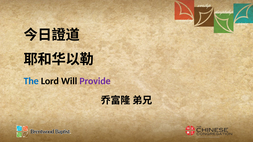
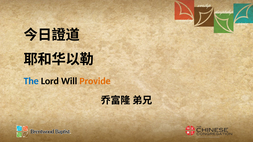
Provide colour: purple -> orange (95, 81)
